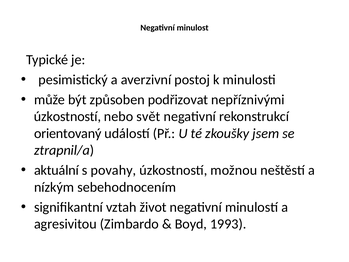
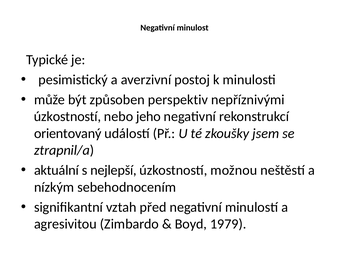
podřizovat: podřizovat -> perspektiv (178, 100)
svět: svět -> jeho (149, 116)
povahy: povahy -> nejlepší (114, 170)
život: život -> před (153, 207)
1993: 1993 -> 1979 (228, 224)
